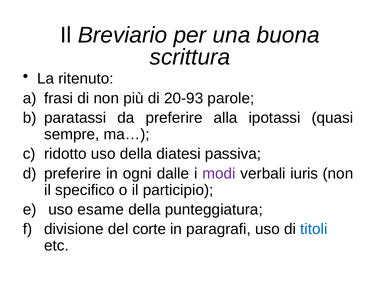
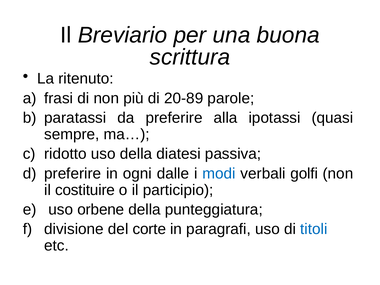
20-93: 20-93 -> 20-89 (184, 98)
modi colour: purple -> blue (219, 173)
iuris: iuris -> golfi (304, 173)
specifico: specifico -> costituire (85, 190)
esame: esame -> orbene (101, 210)
